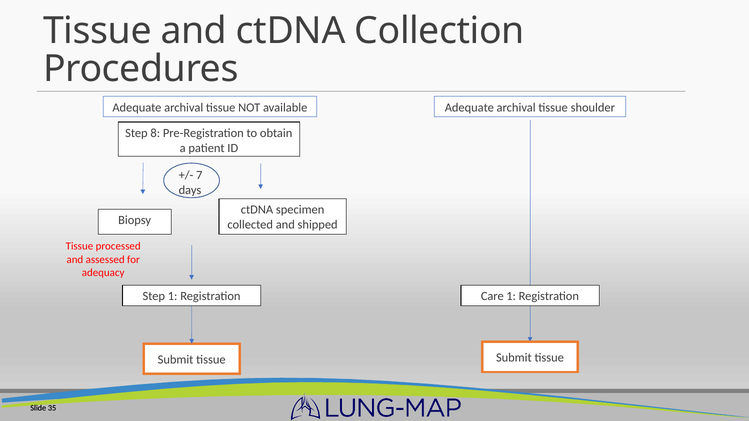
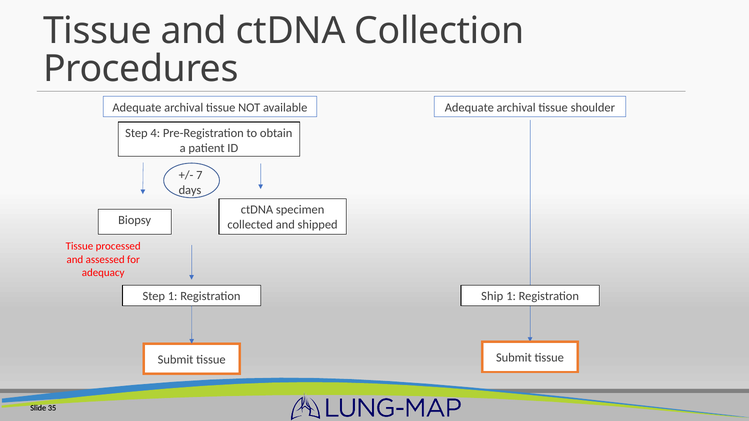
8: 8 -> 4 (155, 133)
Care: Care -> Ship (492, 297)
